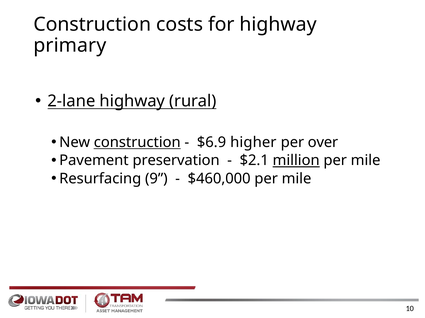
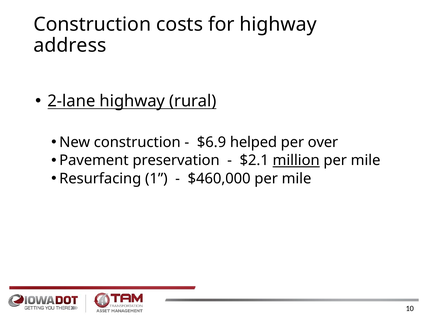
primary: primary -> address (70, 45)
construction underline: present -> none (137, 143)
higher: higher -> helped (254, 143)
9: 9 -> 1 (156, 179)
